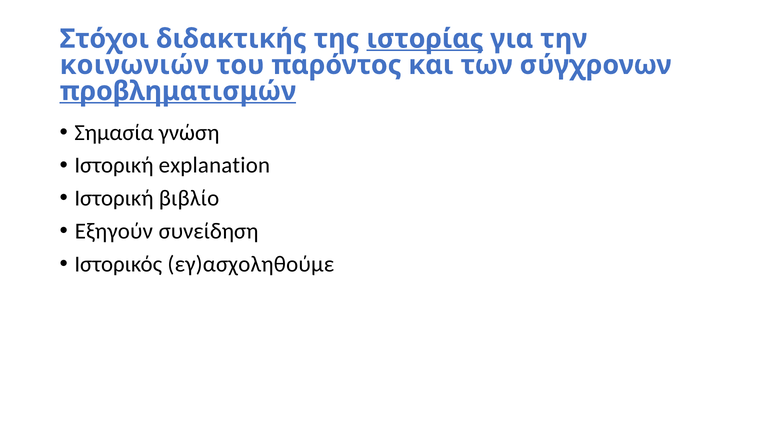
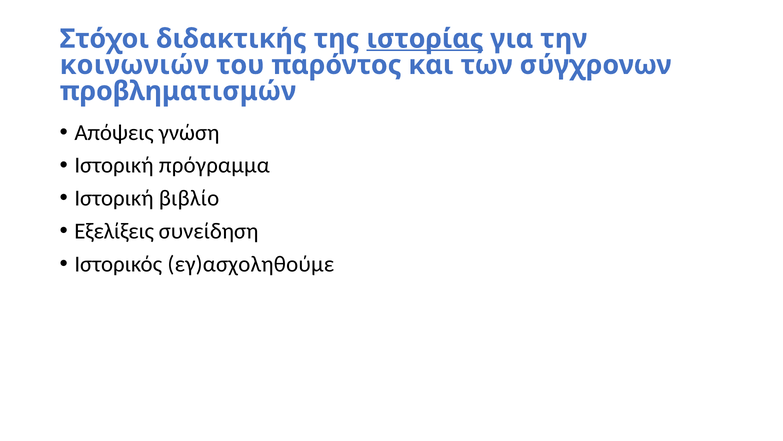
προβληματισμών underline: present -> none (178, 91)
Σημασία: Σημασία -> Απόψεις (114, 132)
explanation: explanation -> πρόγραμμα (214, 165)
Εξηγούν: Εξηγούν -> Εξελίξεις (114, 231)
